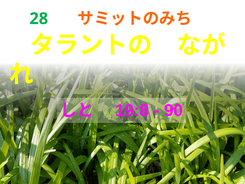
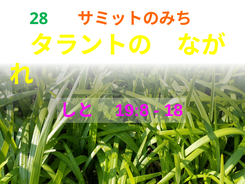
90: 90 -> 18 (174, 110)
